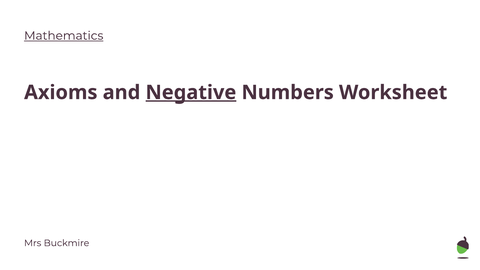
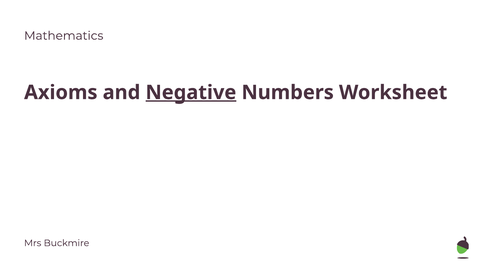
Mathematics underline: present -> none (64, 36)
